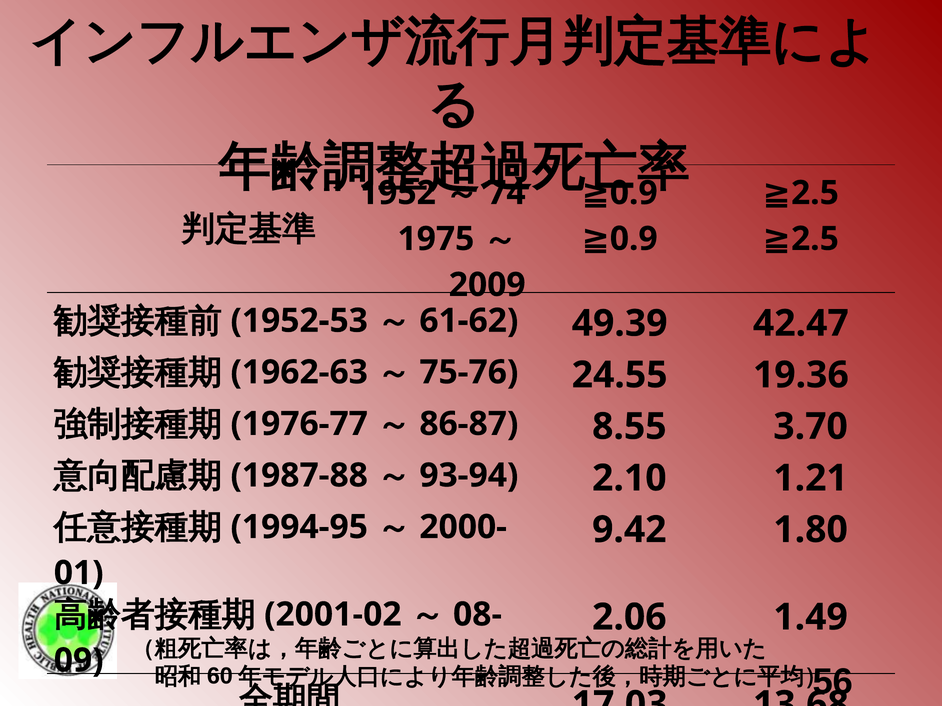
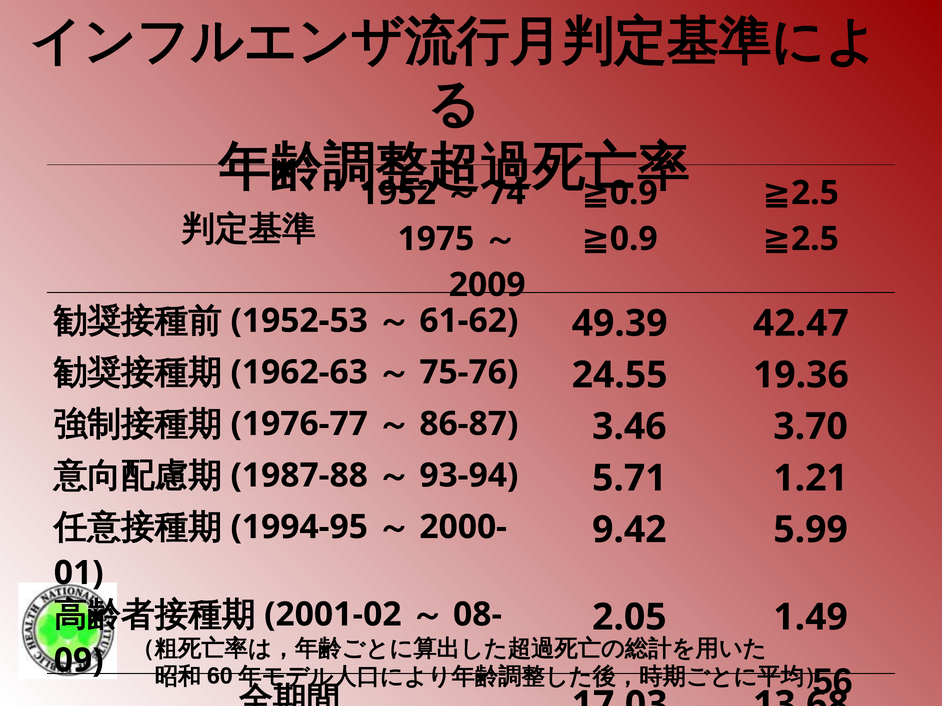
8.55: 8.55 -> 3.46 (629, 427)
2.10: 2.10 -> 5.71 (629, 478)
1.80: 1.80 -> 5.99 (811, 530)
2.06: 2.06 -> 2.05 (629, 618)
